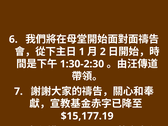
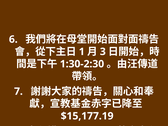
2: 2 -> 3 (103, 52)
